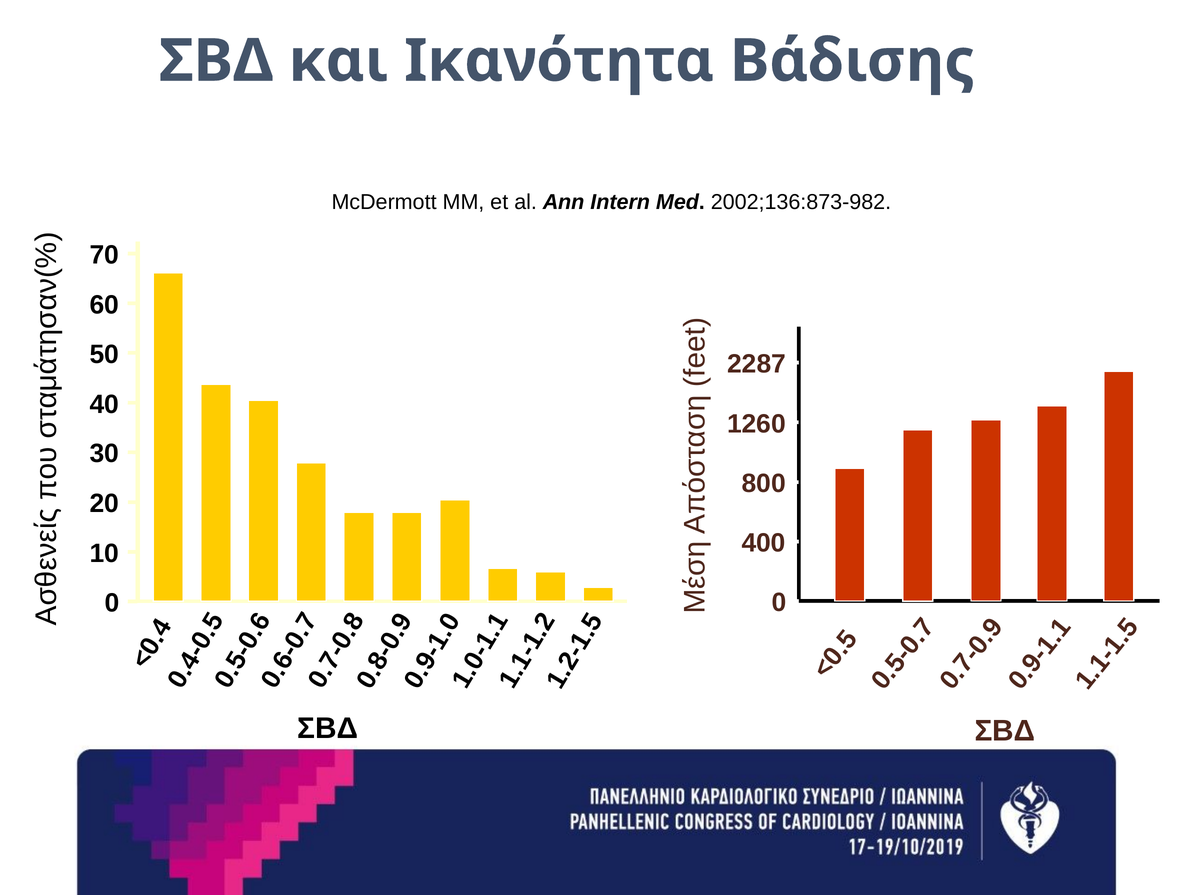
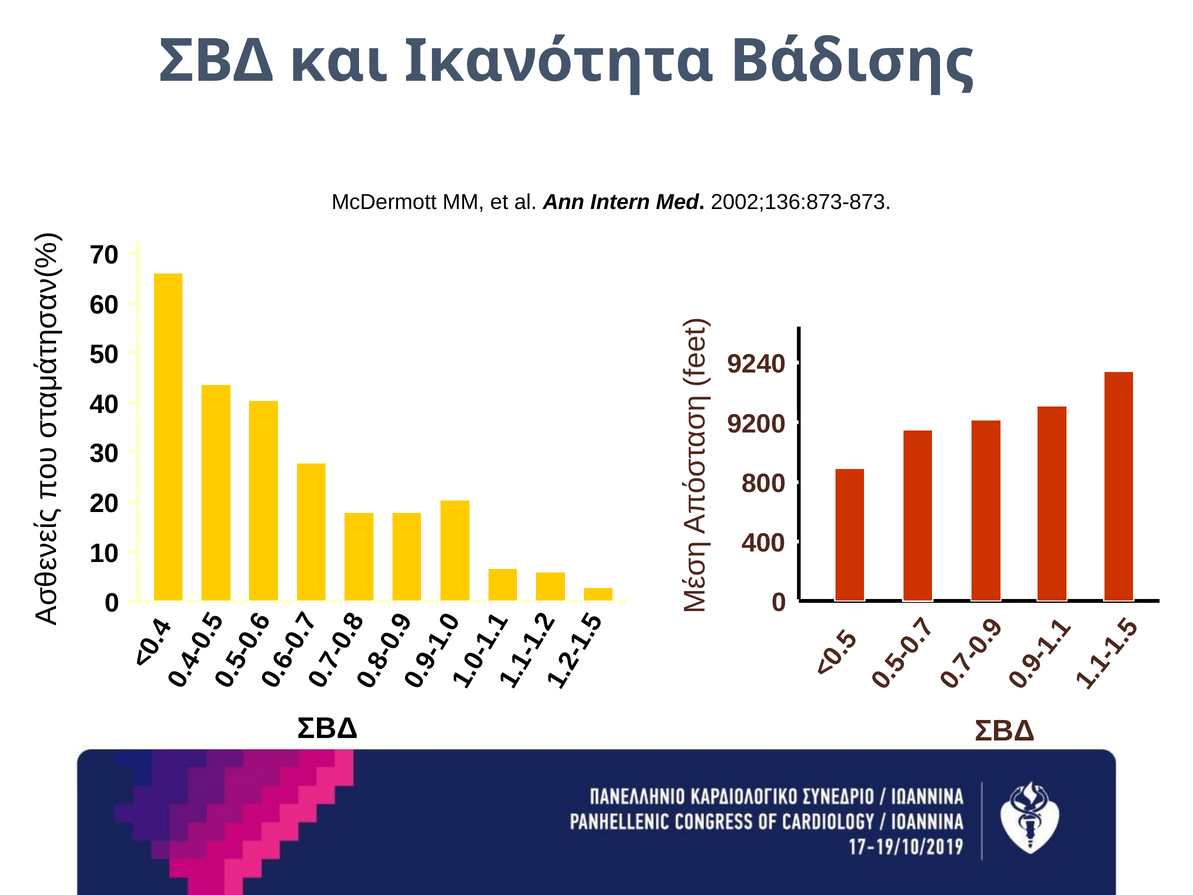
2002;136:873-982: 2002;136:873-982 -> 2002;136:873-873 (801, 202)
2287: 2287 -> 9240 (757, 364)
1260: 1260 -> 9200 (756, 424)
